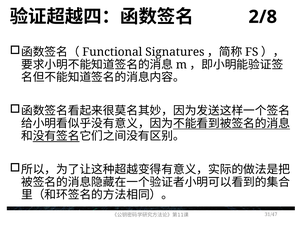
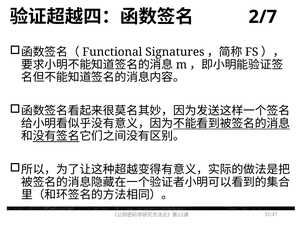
2/8: 2/8 -> 2/7 (263, 17)
